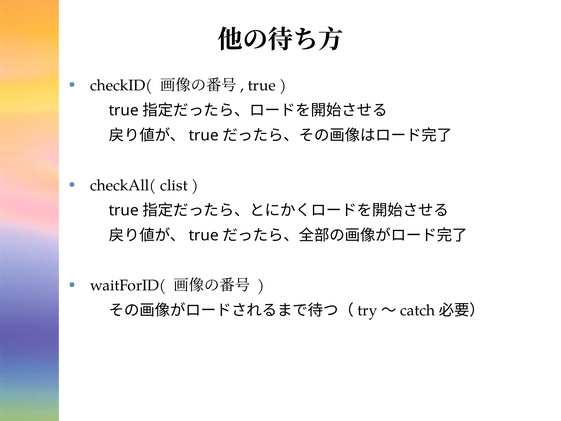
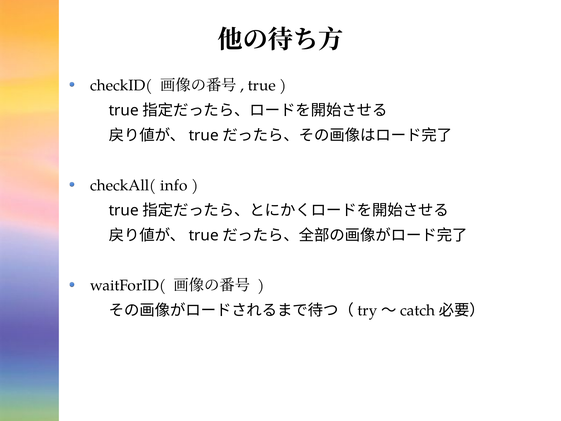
clist: clist -> info (174, 185)
